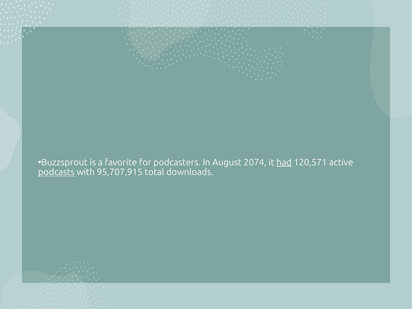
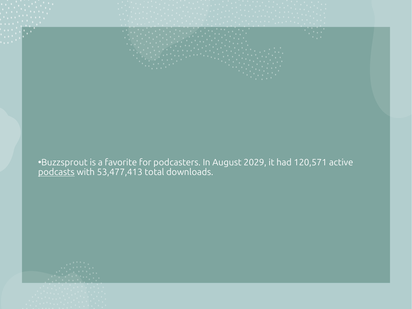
2074: 2074 -> 2029 (255, 162)
had underline: present -> none (284, 162)
95,707,915: 95,707,915 -> 53,477,413 (120, 172)
